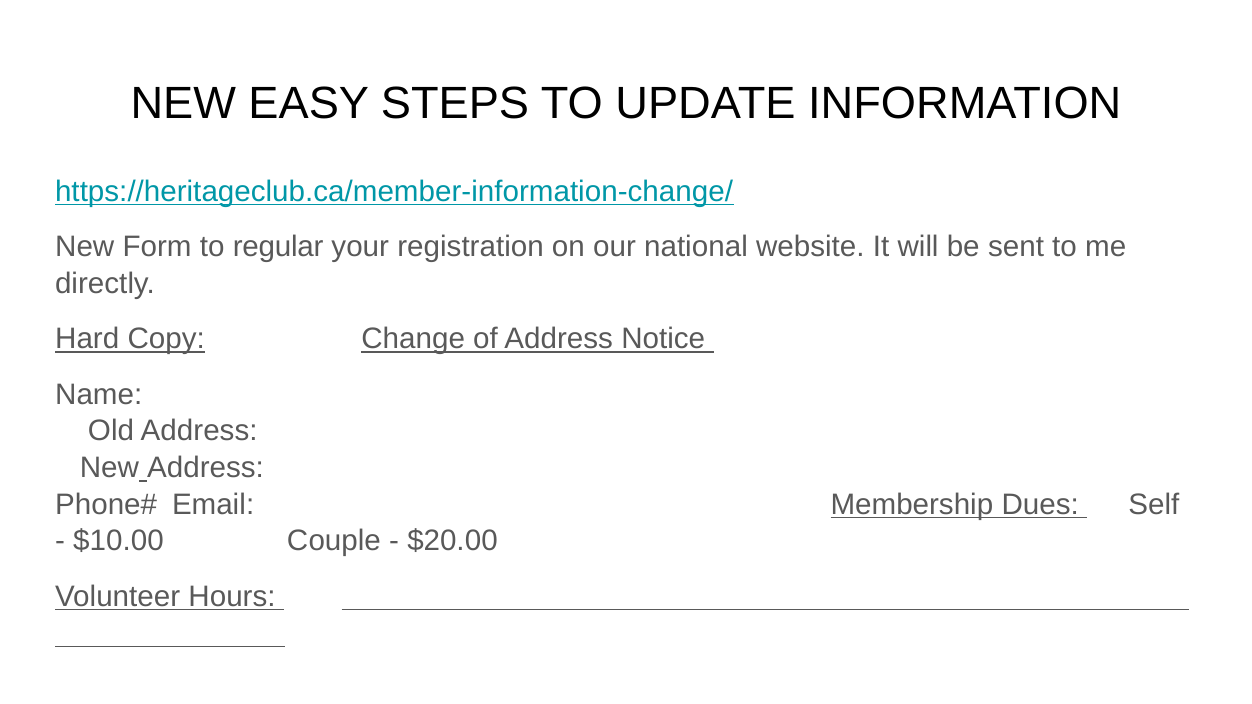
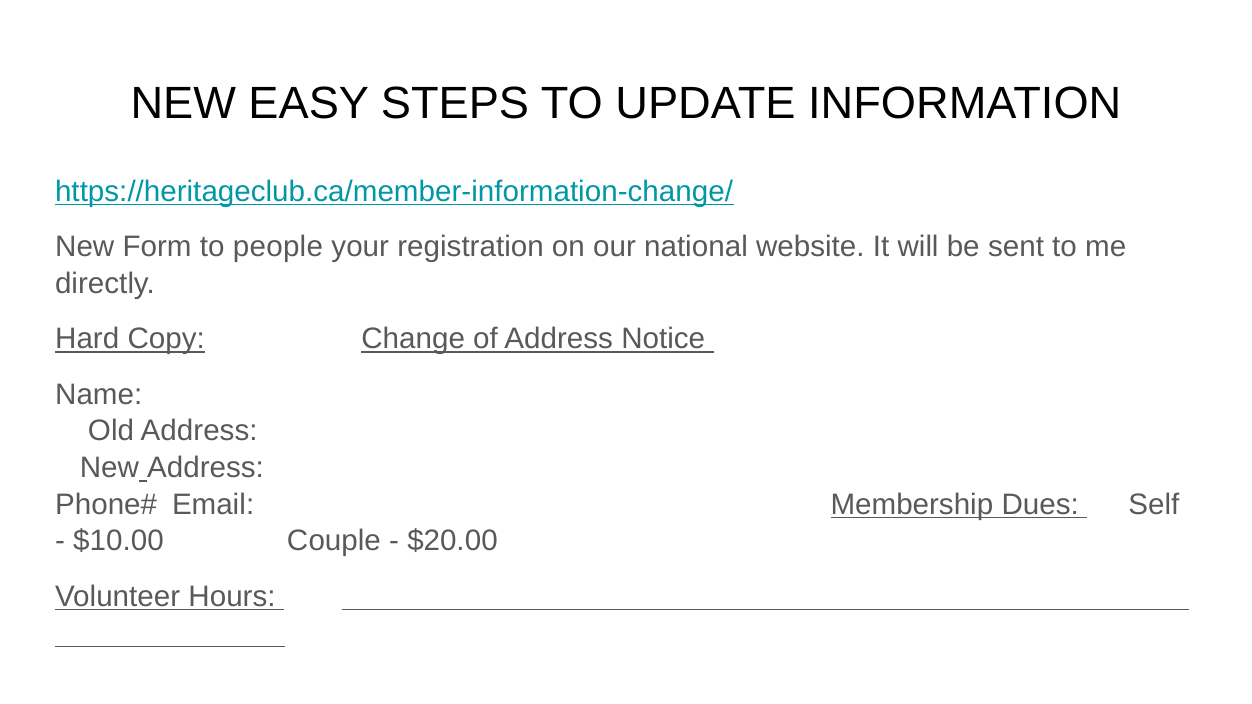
regular: regular -> people (278, 247)
